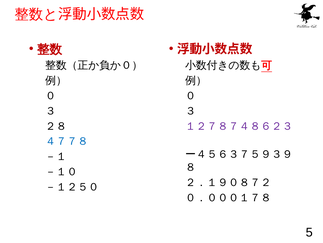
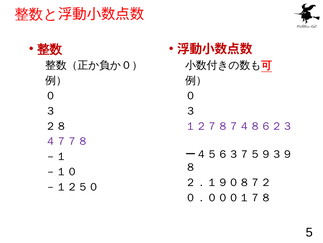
４７７８ colour: blue -> purple (67, 141)
